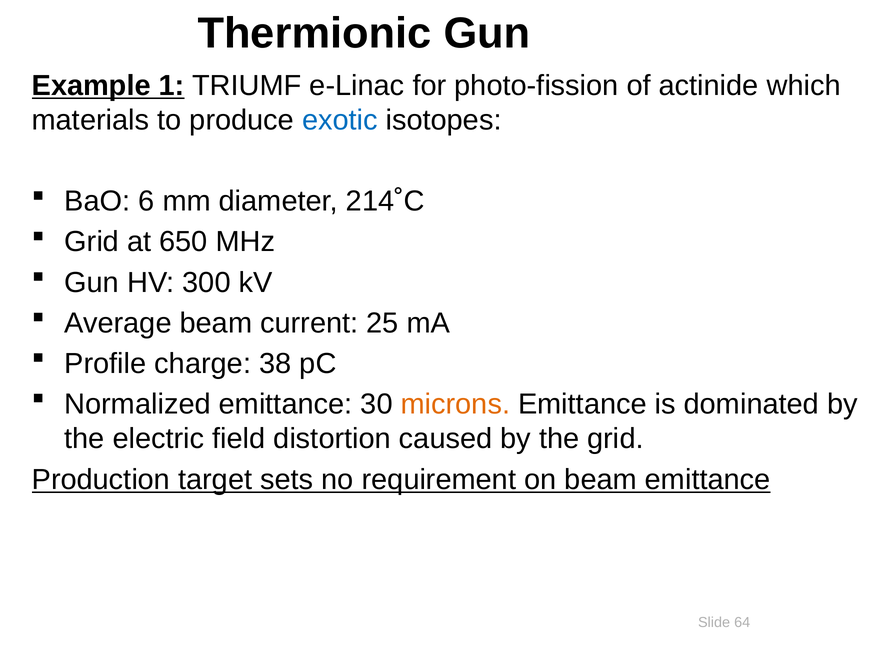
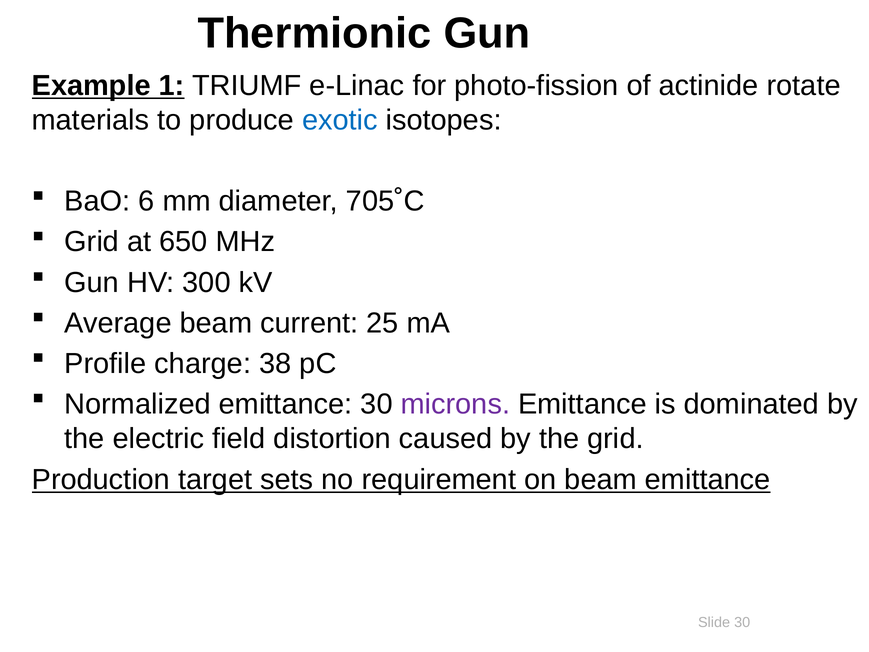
which: which -> rotate (804, 85)
214˚C: 214˚C -> 705˚C (385, 201)
microns colour: orange -> purple (455, 404)
Slide 64: 64 -> 30 (742, 622)
